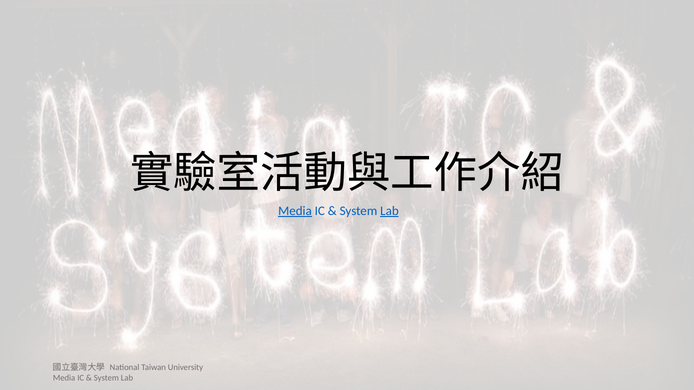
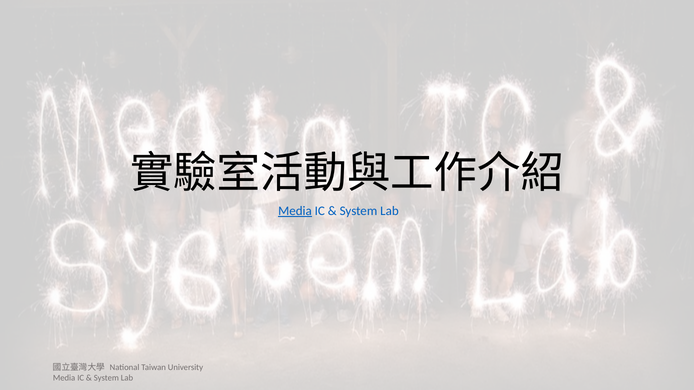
Lab underline: present -> none (389, 211)
